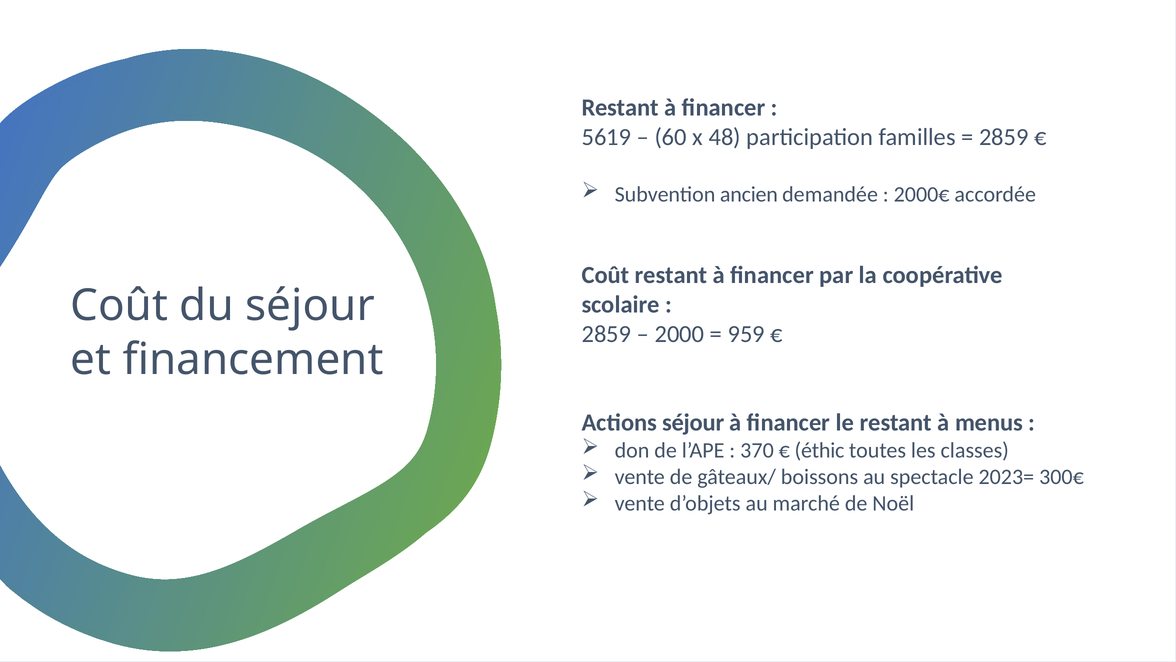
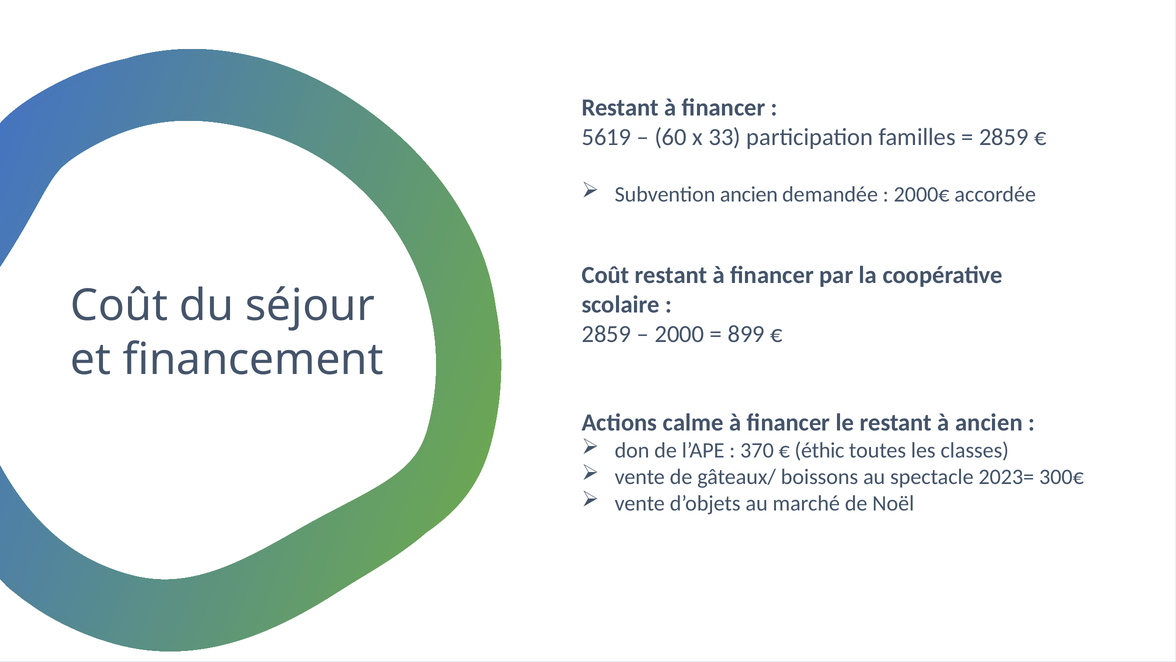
48: 48 -> 33 (725, 137)
959: 959 -> 899 (746, 334)
Actions séjour: séjour -> calme (693, 422)
à menus: menus -> ancien (989, 422)
